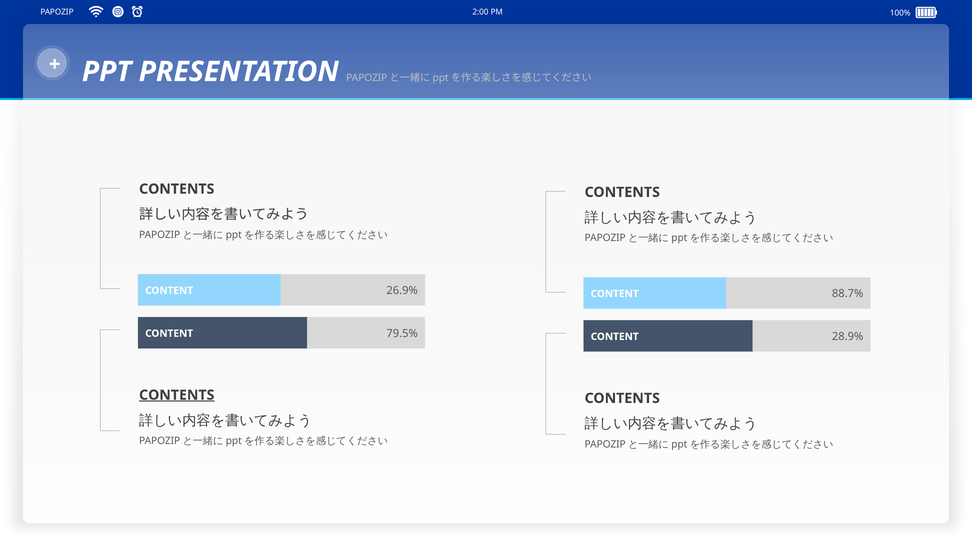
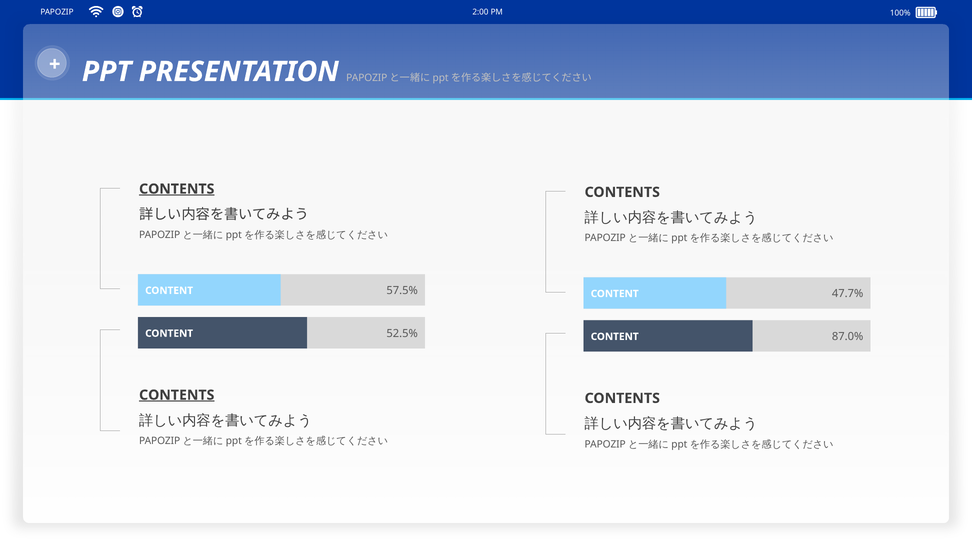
CONTENTS underline: none -> present (177, 189)
26.9%: 26.9% -> 57.5% (402, 290)
88.7%: 88.7% -> 47.7% (848, 294)
79.5%: 79.5% -> 52.5% (402, 333)
28.9%: 28.9% -> 87.0% (848, 337)
